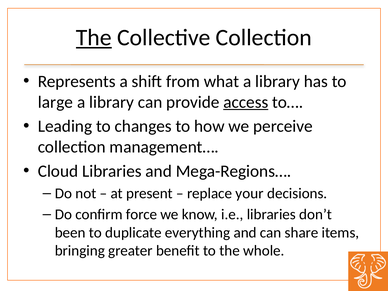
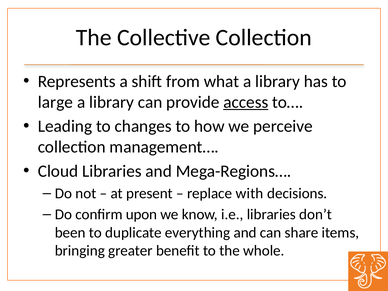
The underline: present -> none (94, 38)
your: your -> with (250, 193)
force: force -> upon (142, 215)
